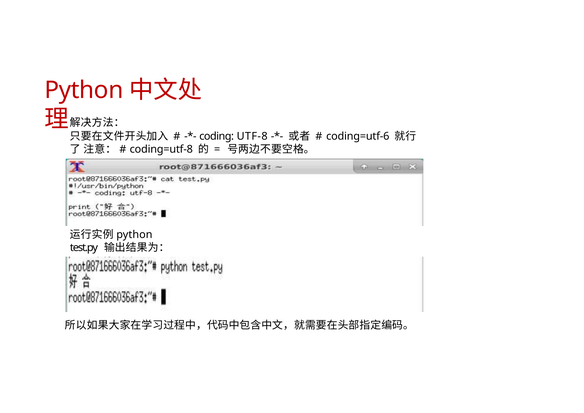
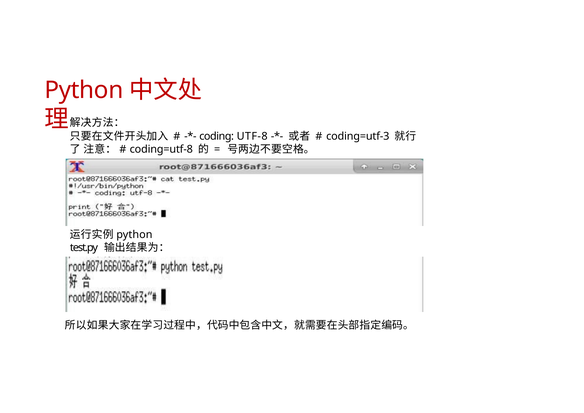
coding=utf-6: coding=utf-6 -> coding=utf-3 (358, 136)
